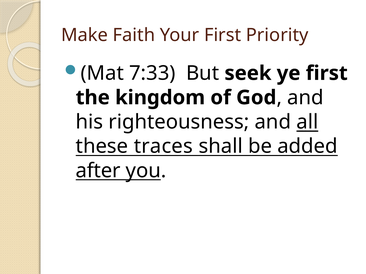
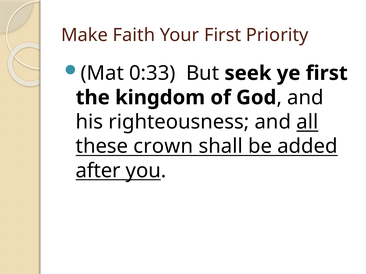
7:33: 7:33 -> 0:33 (152, 73)
traces: traces -> crown (163, 147)
